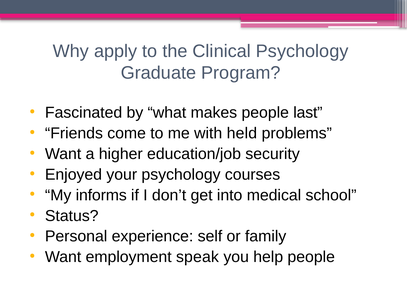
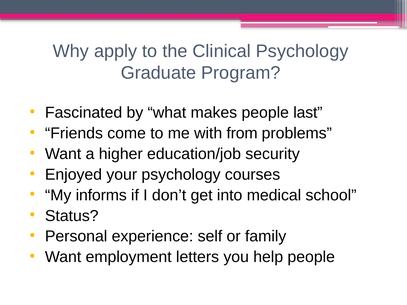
held: held -> from (242, 133)
speak: speak -> letters (198, 257)
